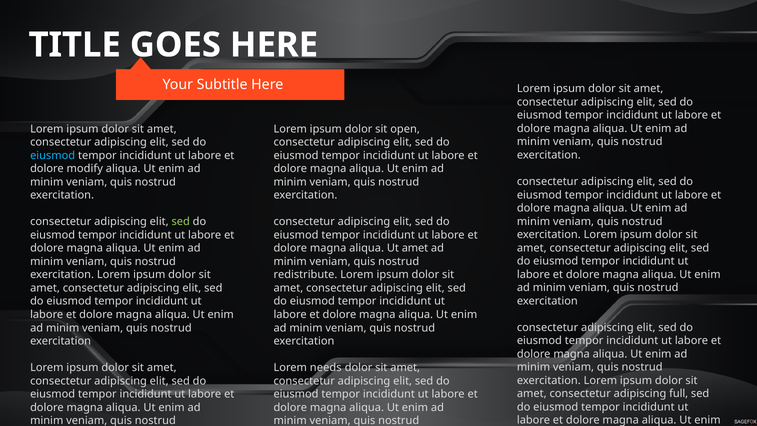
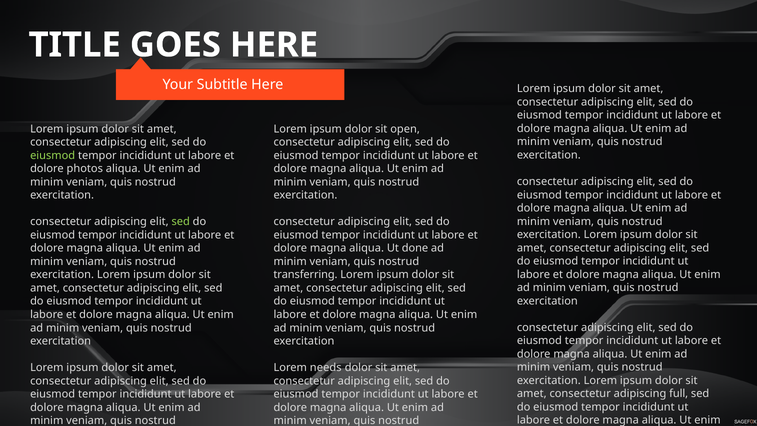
eiusmod colour: light blue -> light green (53, 155)
modify: modify -> photos (85, 169)
Ut amet: amet -> done (415, 248)
redistribute: redistribute -> transferring (306, 275)
